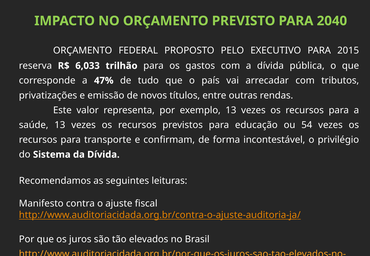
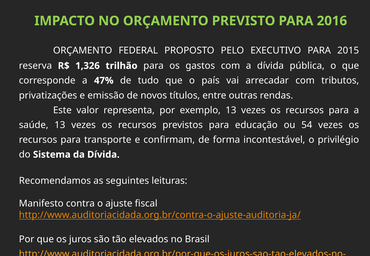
2040: 2040 -> 2016 (332, 21)
6,033: 6,033 -> 1,326 (88, 66)
